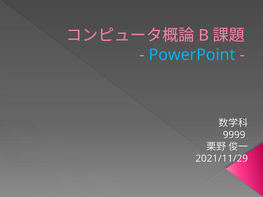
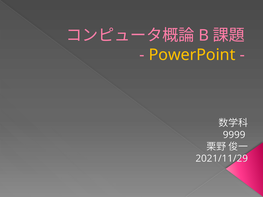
PowerPoint colour: light blue -> yellow (192, 55)
